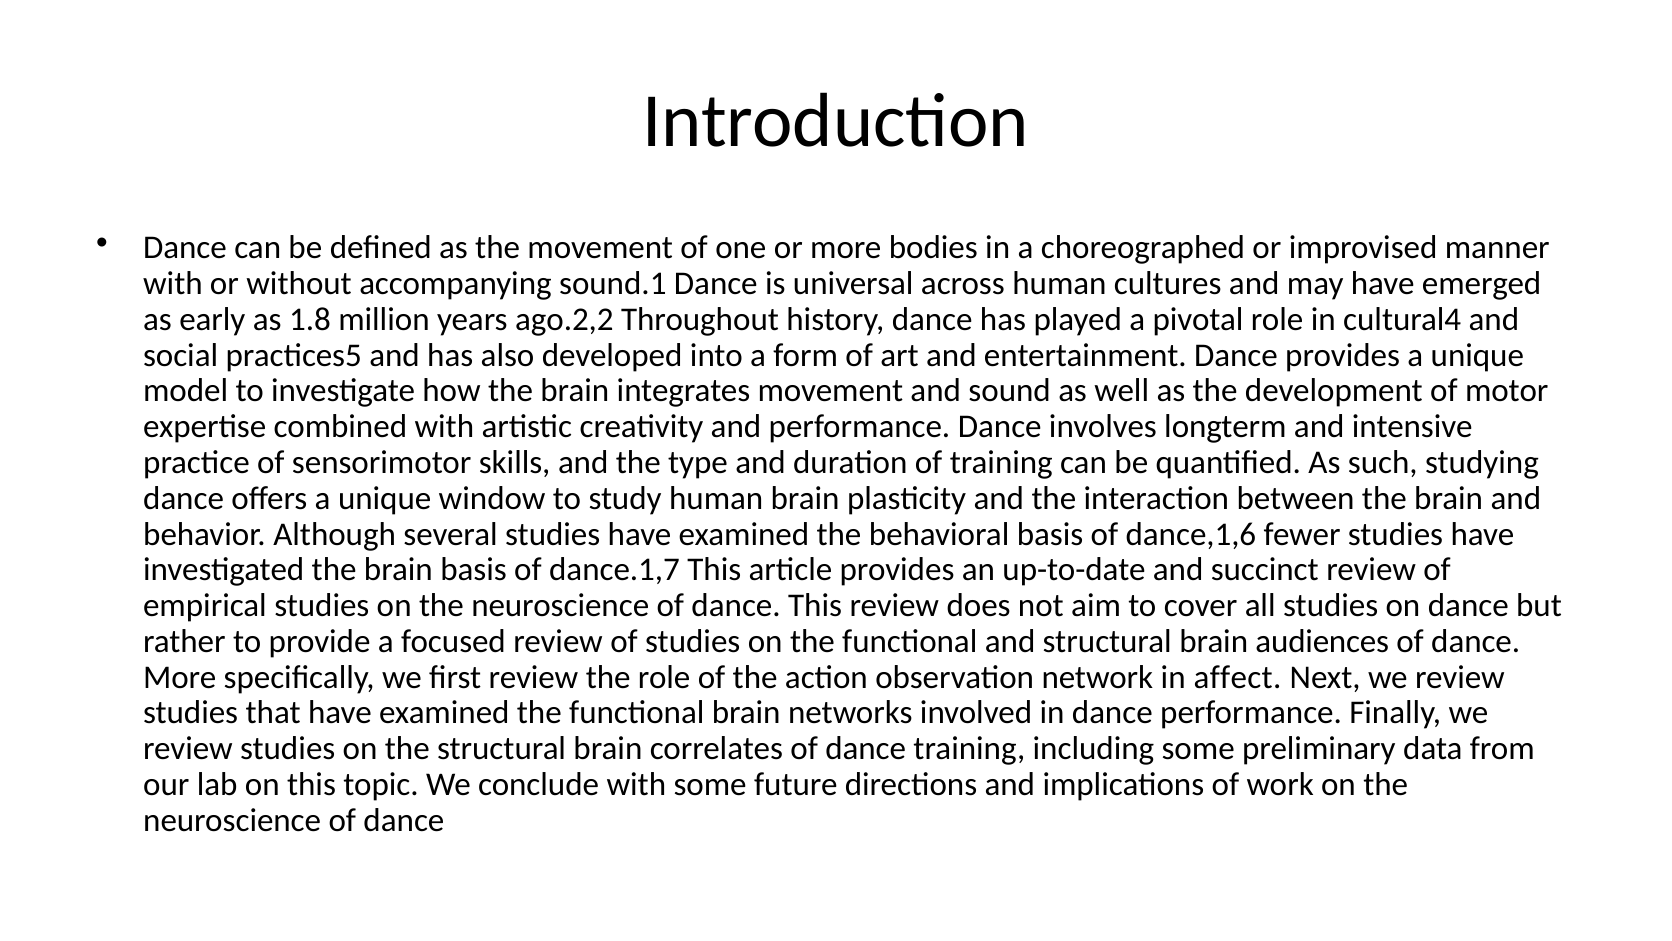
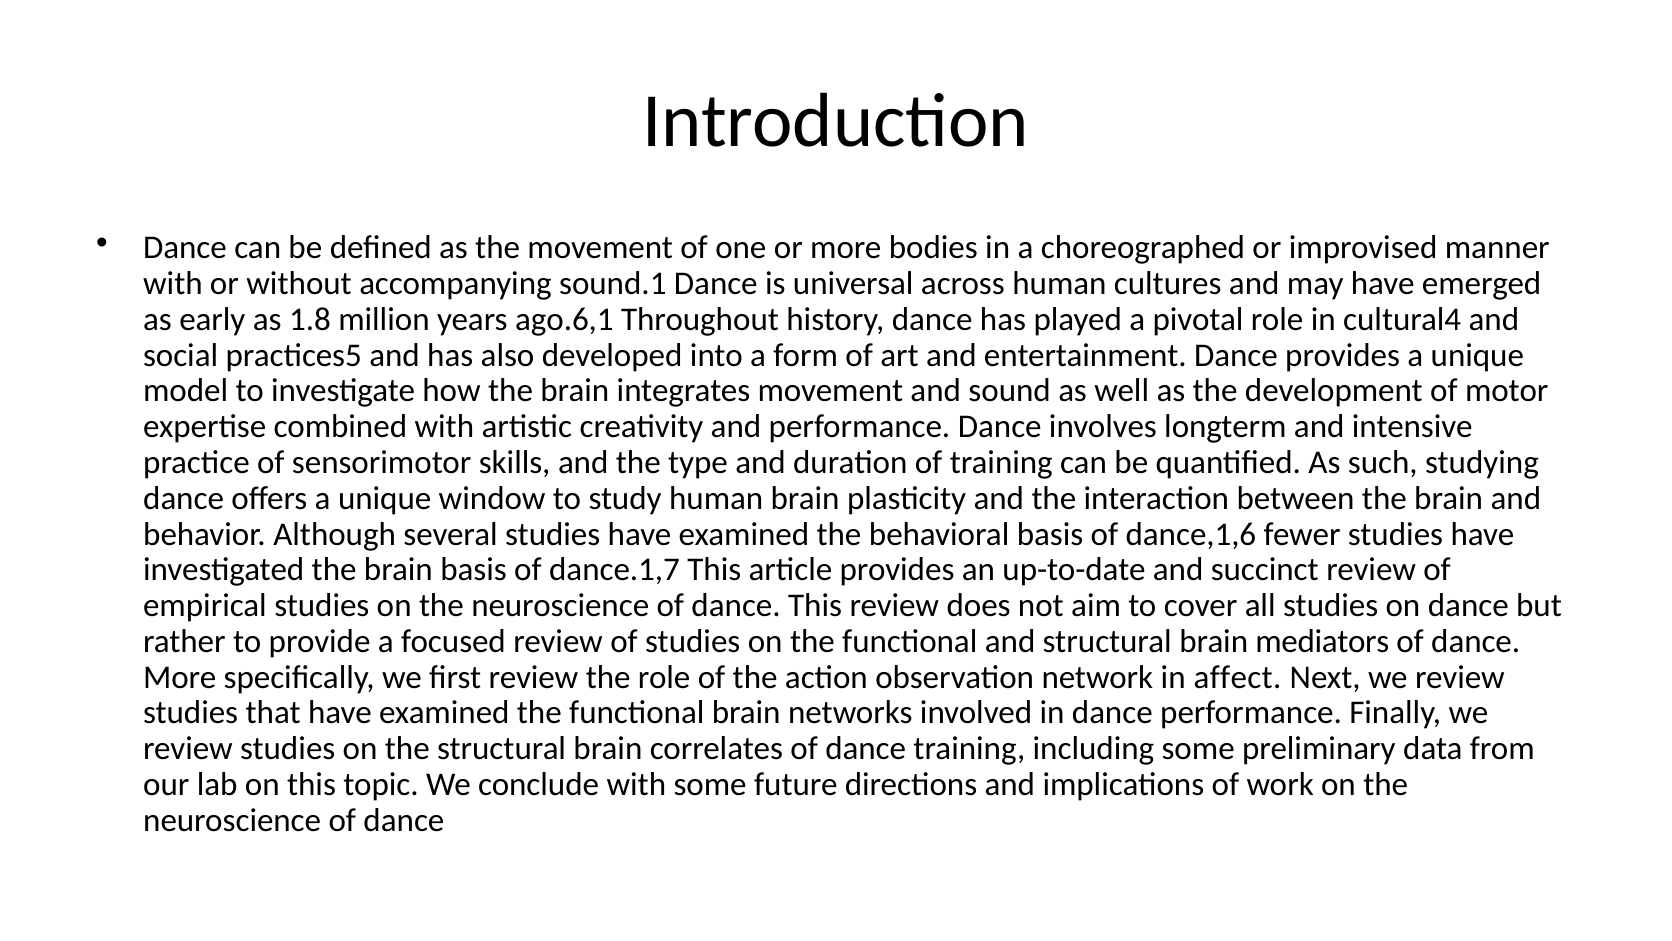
ago.2,2: ago.2,2 -> ago.6,1 (564, 319)
audiences: audiences -> mediators (1322, 641)
